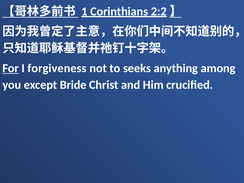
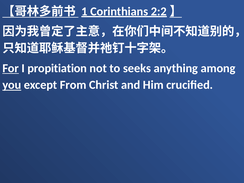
forgiveness: forgiveness -> propitiation (57, 68)
you underline: none -> present (12, 85)
Bride: Bride -> From (73, 85)
